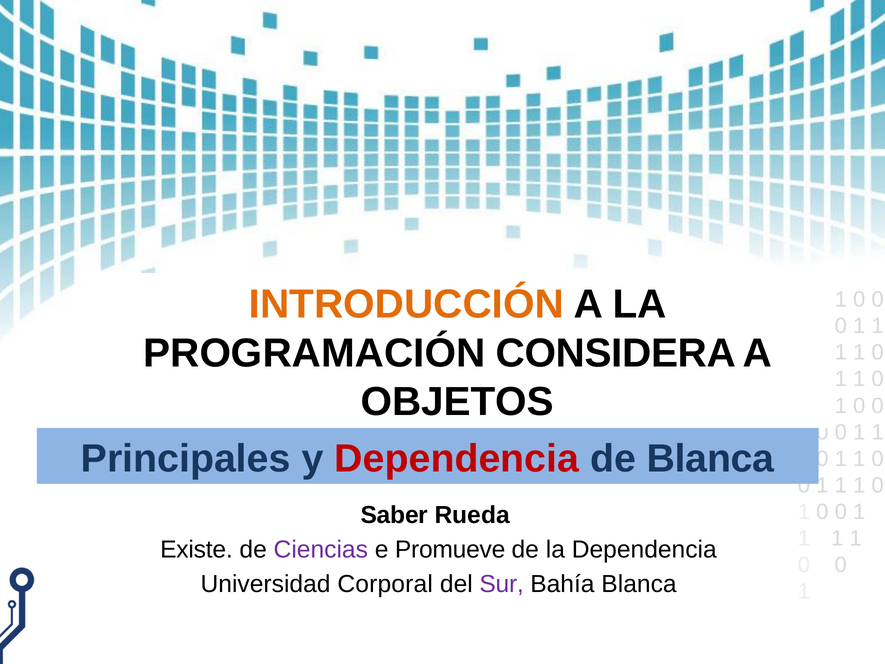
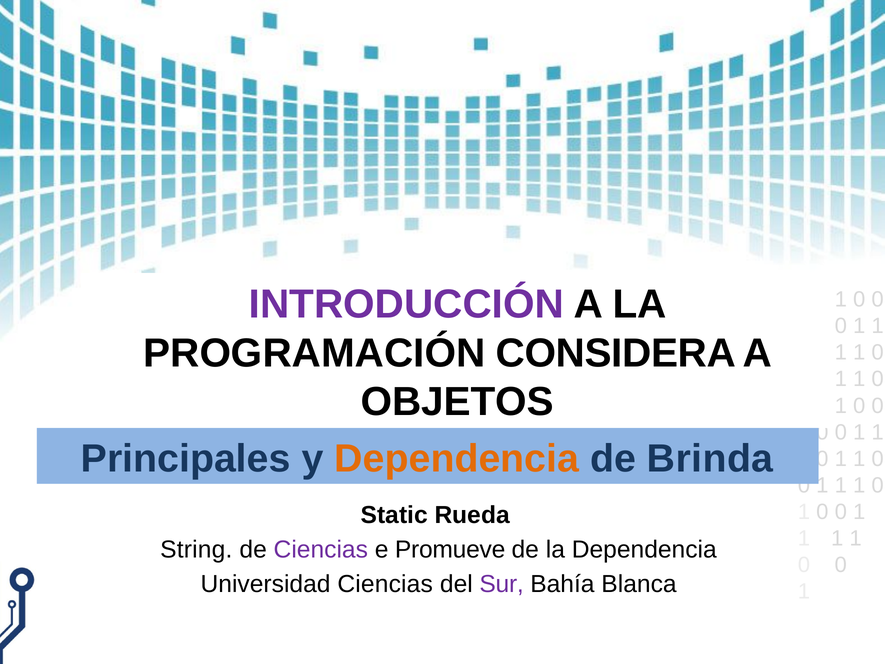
INTRODUCCIÓN colour: orange -> purple (406, 304)
Dependencia colour: red -> orange (457, 458)
de Blanca: Blanca -> Brinda (710, 458)
Saber: Saber -> Static (394, 515)
Existe: Existe -> String (196, 549)
Universidad Corporal: Corporal -> Ciencias (385, 584)
